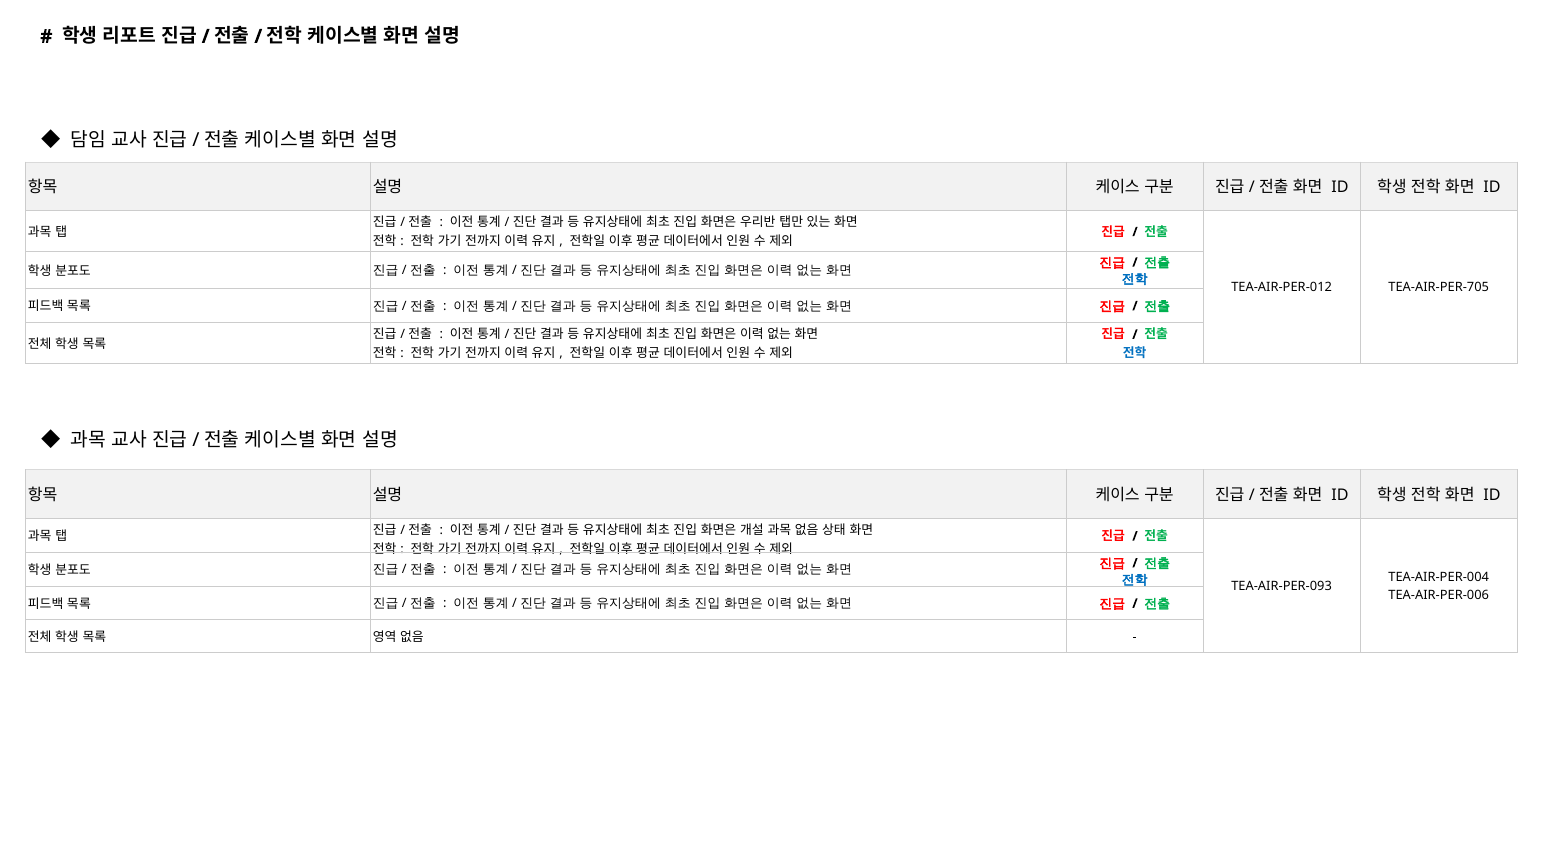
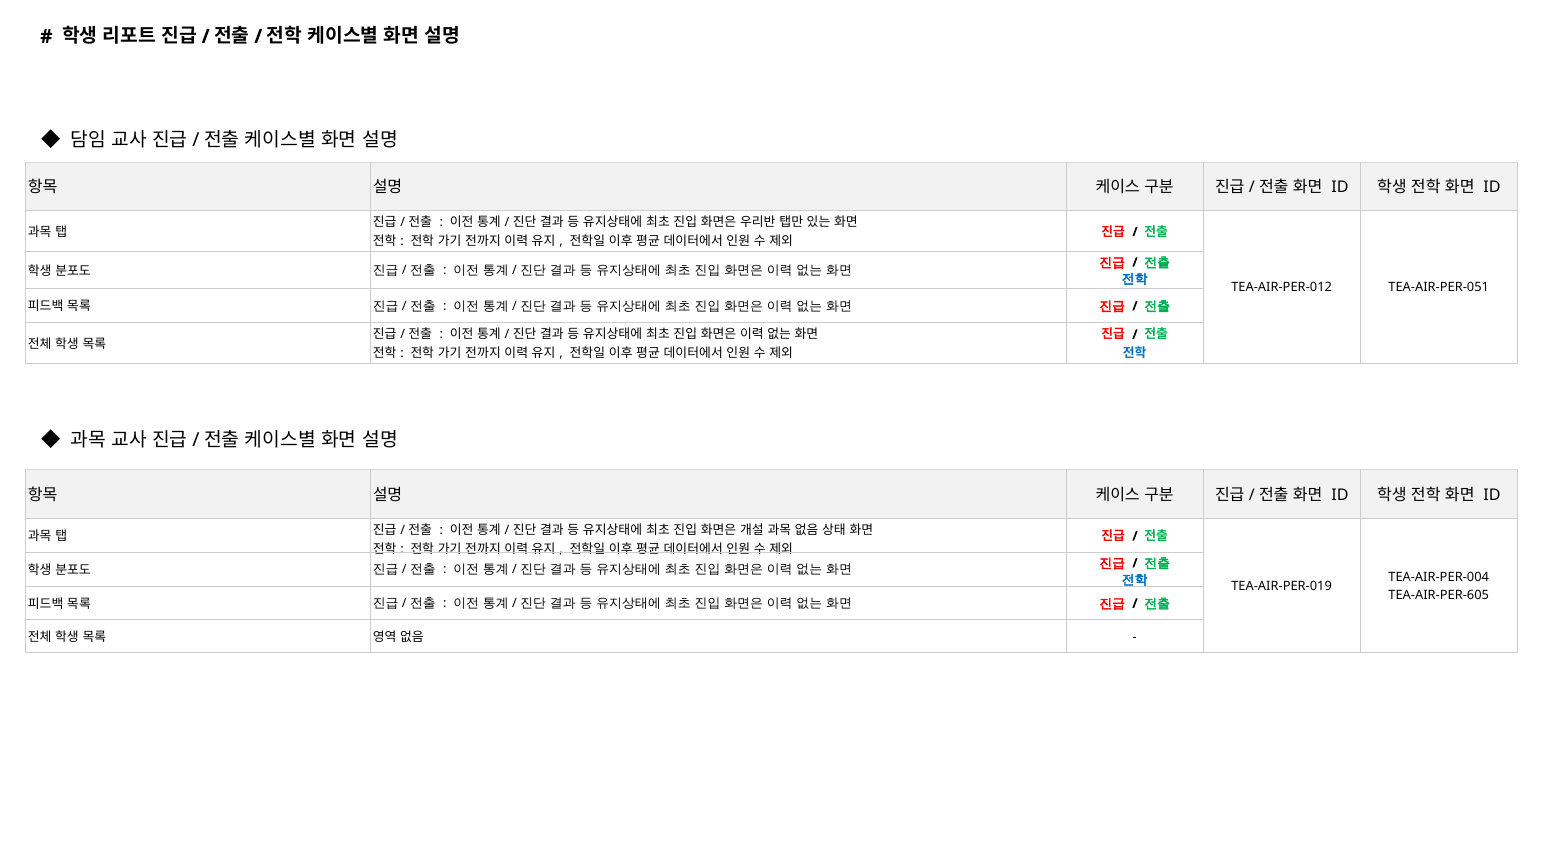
TEA-AIR-PER-705: TEA-AIR-PER-705 -> TEA-AIR-PER-051 (1439, 287)
TEA-AIR-PER-093: TEA-AIR-PER-093 -> TEA-AIR-PER-019 (1282, 586)
TEA-AIR-PER-006: TEA-AIR-PER-006 -> TEA-AIR-PER-605 (1439, 595)
